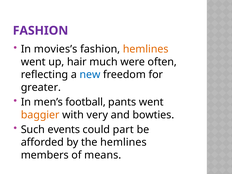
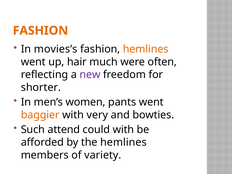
FASHION colour: purple -> orange (41, 31)
new colour: blue -> purple (90, 75)
greater: greater -> shorter (41, 87)
football: football -> women (86, 102)
events: events -> attend (64, 130)
could part: part -> with (123, 130)
means: means -> variety (103, 155)
